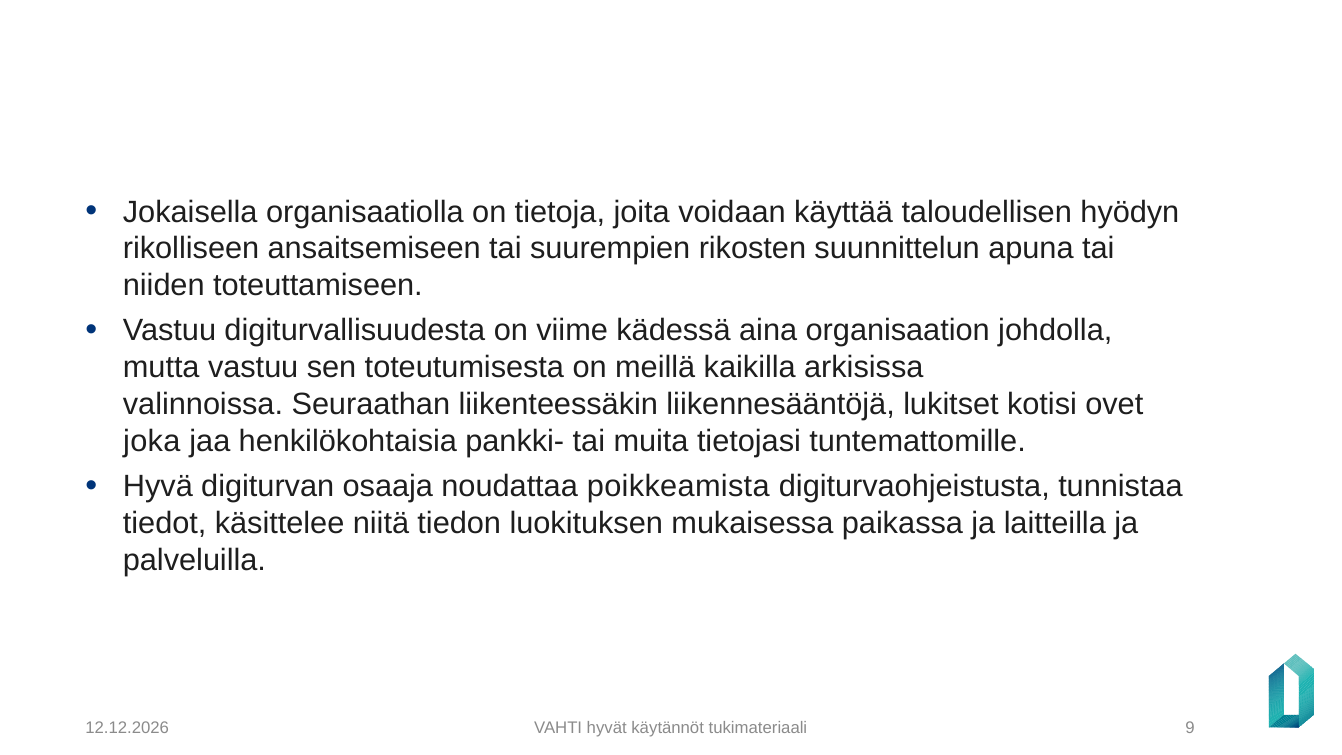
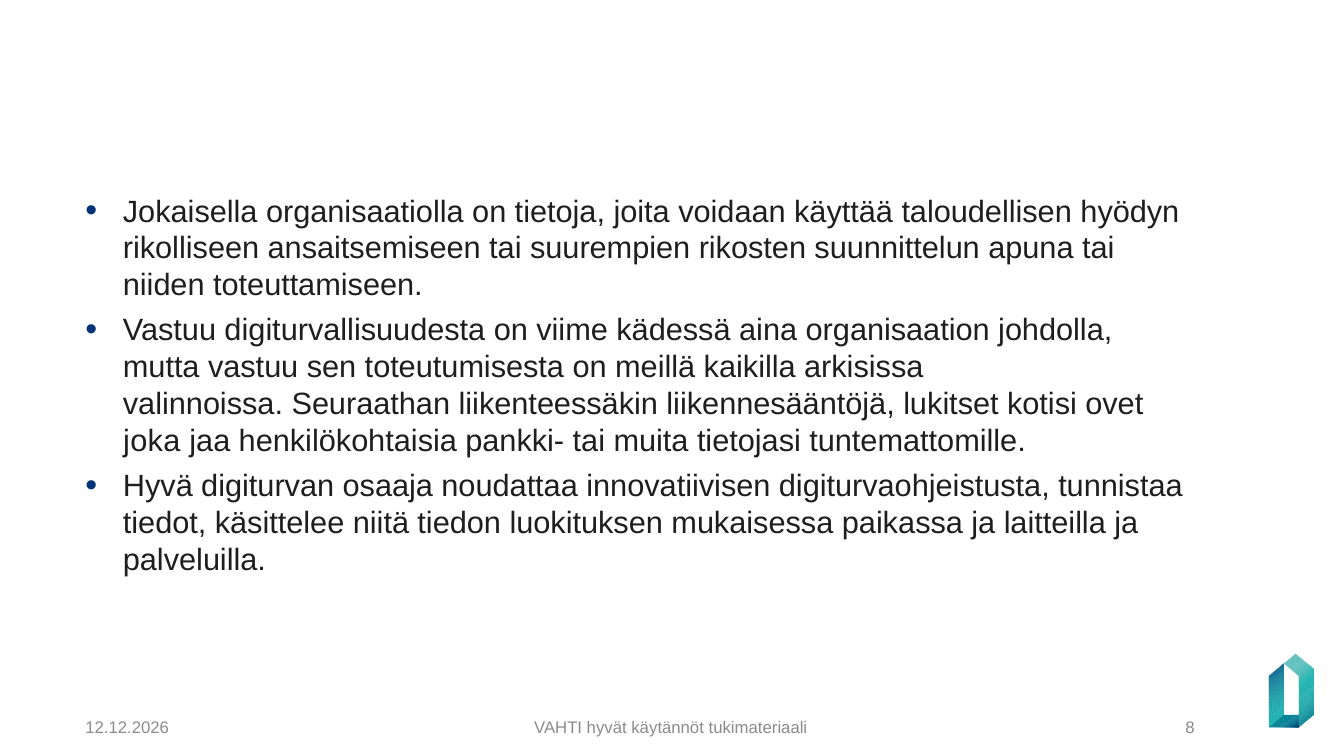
poikkeamista: poikkeamista -> innovatiivisen (678, 487)
9: 9 -> 8 (1190, 728)
